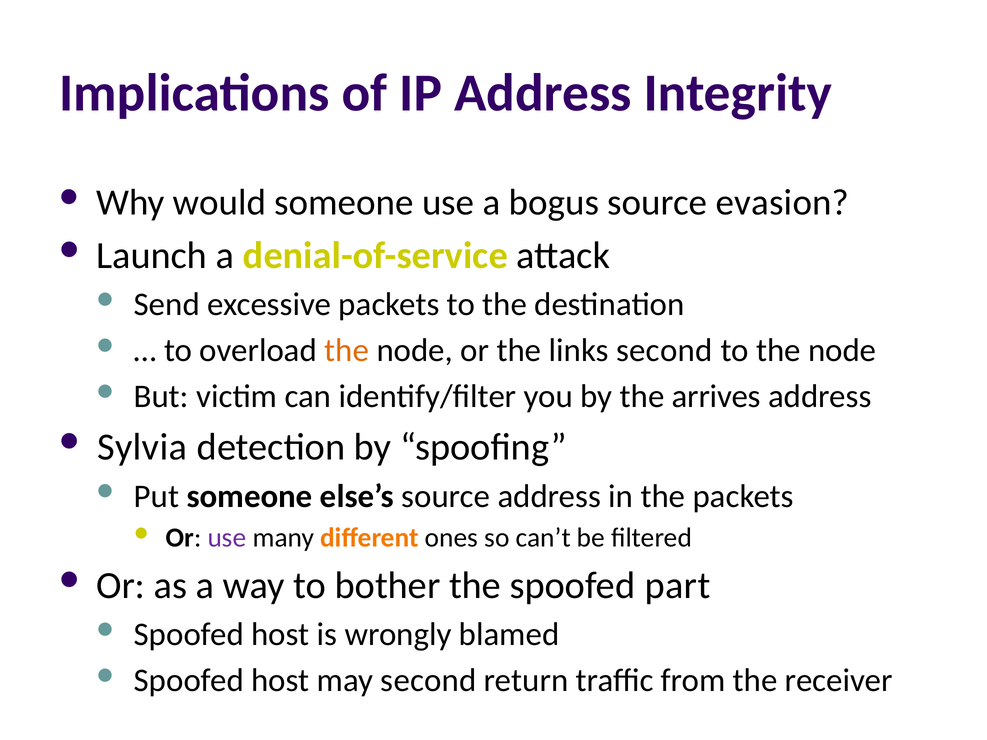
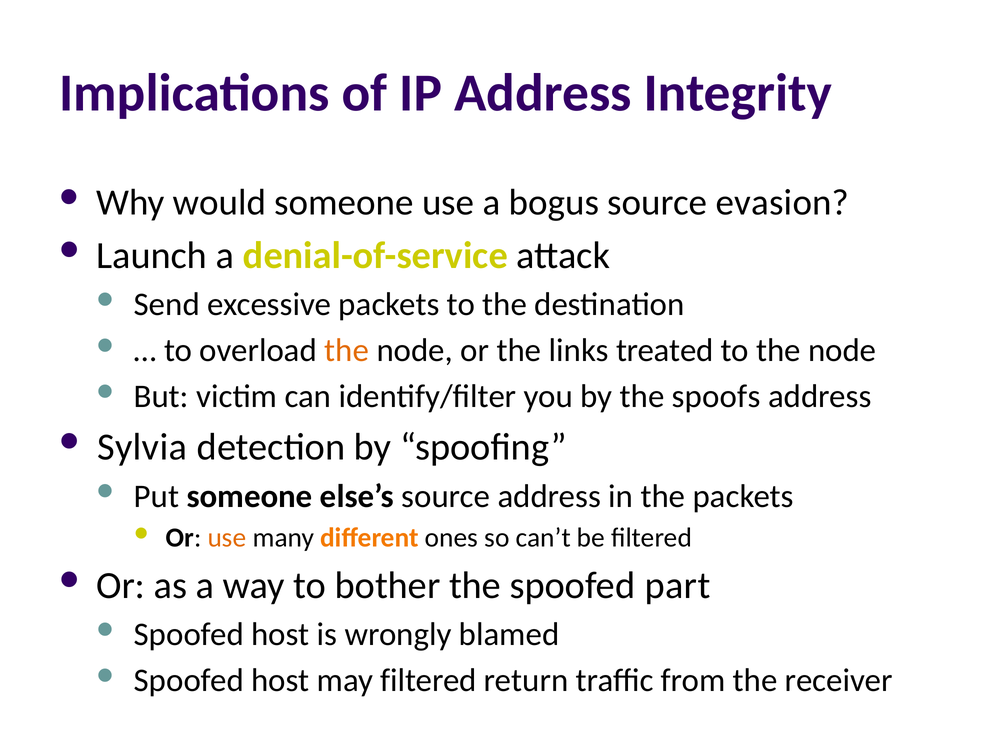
links second: second -> treated (665, 351)
arrives: arrives -> spoofs (716, 397)
use colour: purple -> orange (227, 538)
may second: second -> filtered (429, 681)
